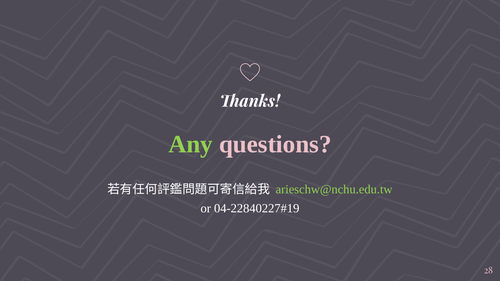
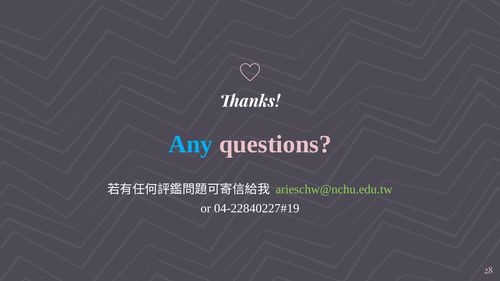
Any colour: light green -> light blue (191, 145)
